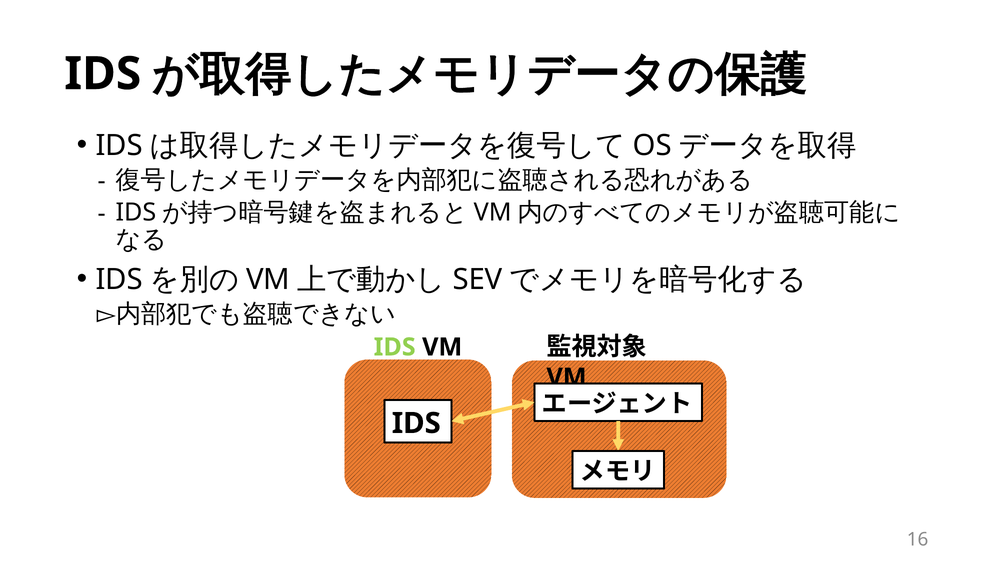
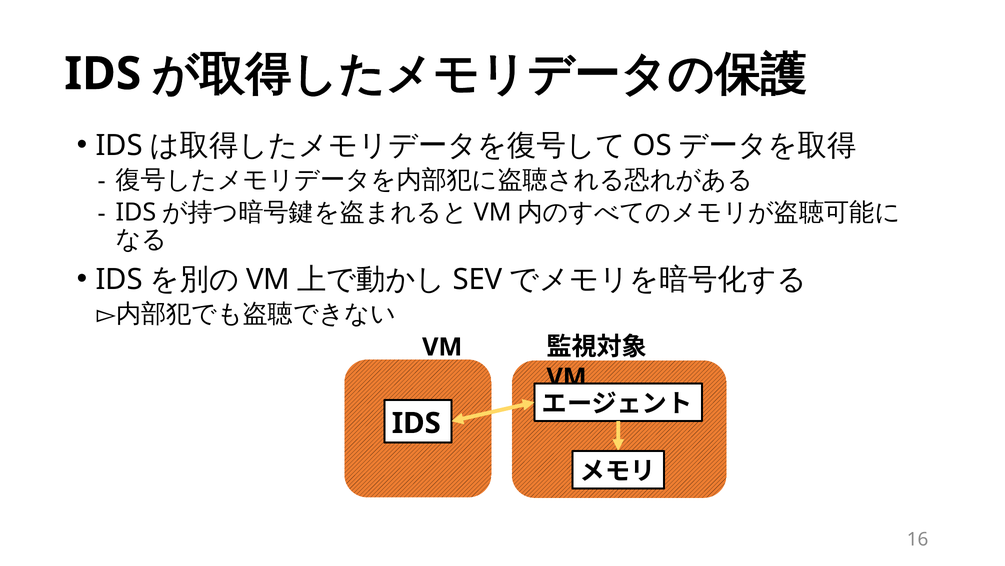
IDS colour: light green -> white (395, 347)
